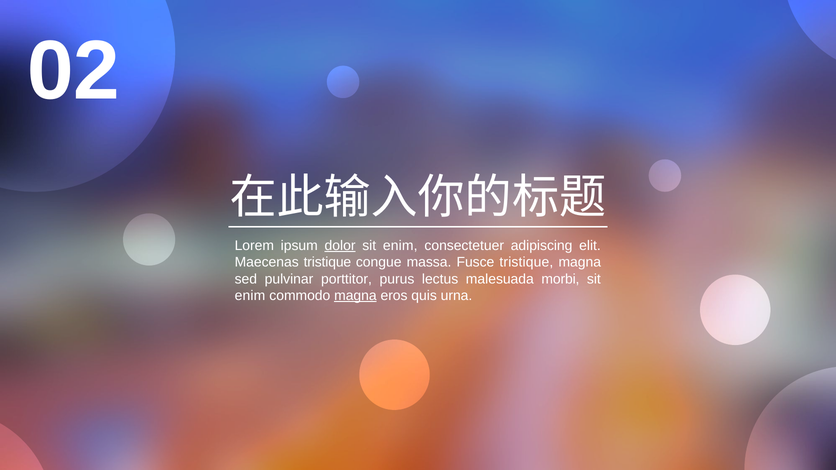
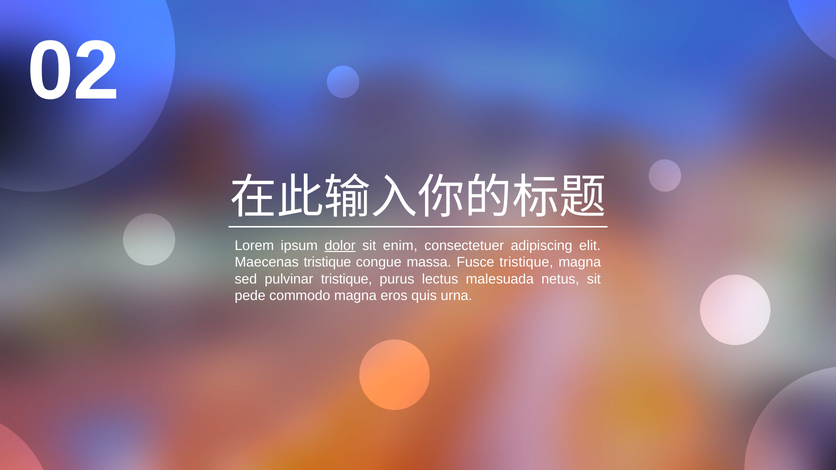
pulvinar porttitor: porttitor -> tristique (347, 279)
morbi: morbi -> netus (560, 279)
enim: enim -> pede (250, 296)
magna underline: present -> none (355, 296)
